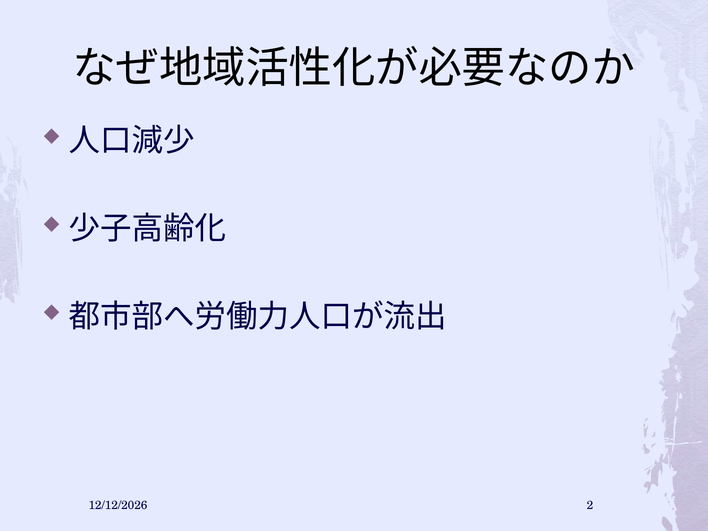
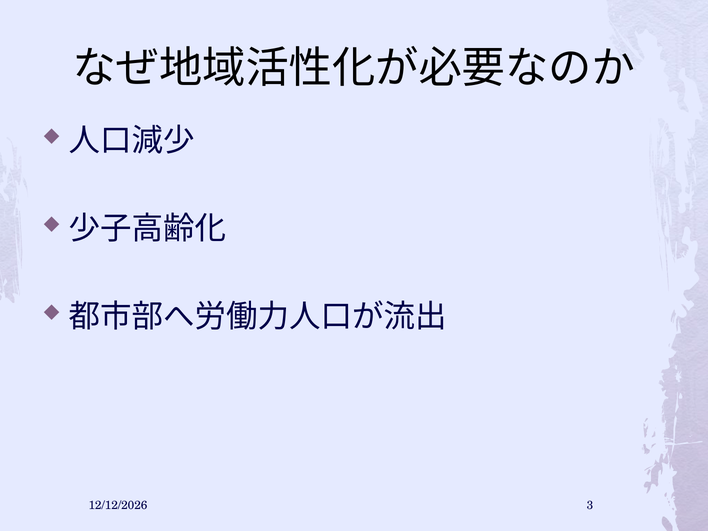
2: 2 -> 3 (590, 506)
